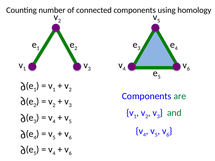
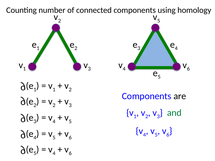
are colour: green -> black (180, 96)
